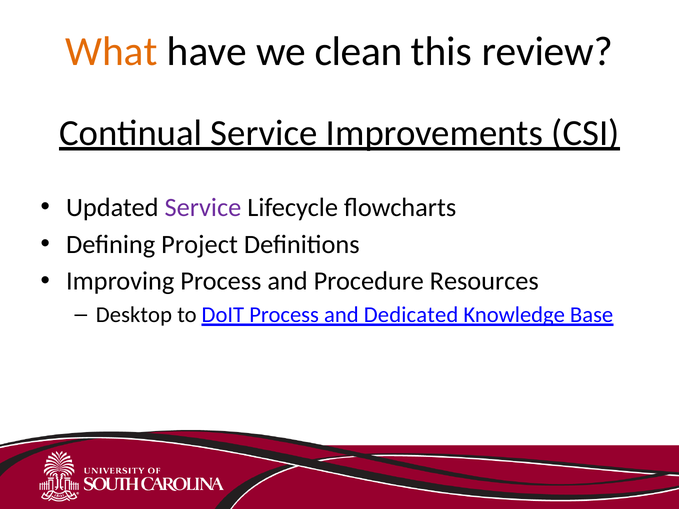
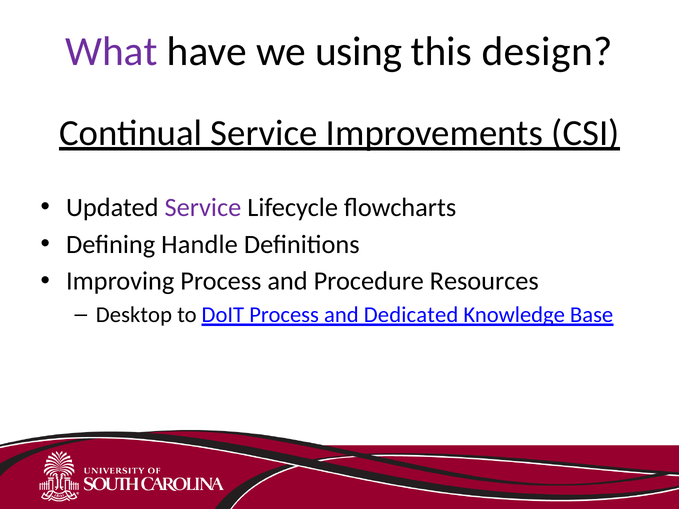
What colour: orange -> purple (111, 52)
clean: clean -> using (359, 52)
review: review -> design (547, 52)
Project: Project -> Handle (200, 244)
